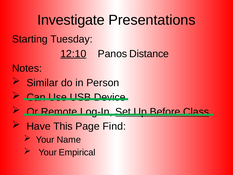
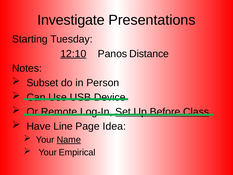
Similar: Similar -> Subset (42, 83)
This: This -> Line (63, 126)
Find: Find -> Idea (114, 126)
Name underline: none -> present (69, 140)
